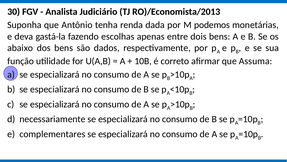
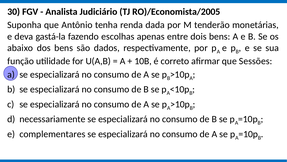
RO)/Economista/2013: RO)/Economista/2013 -> RO)/Economista/2005 (176, 12)
podemos: podemos -> tenderão (212, 25)
Assuma: Assuma -> Sessões (256, 61)
